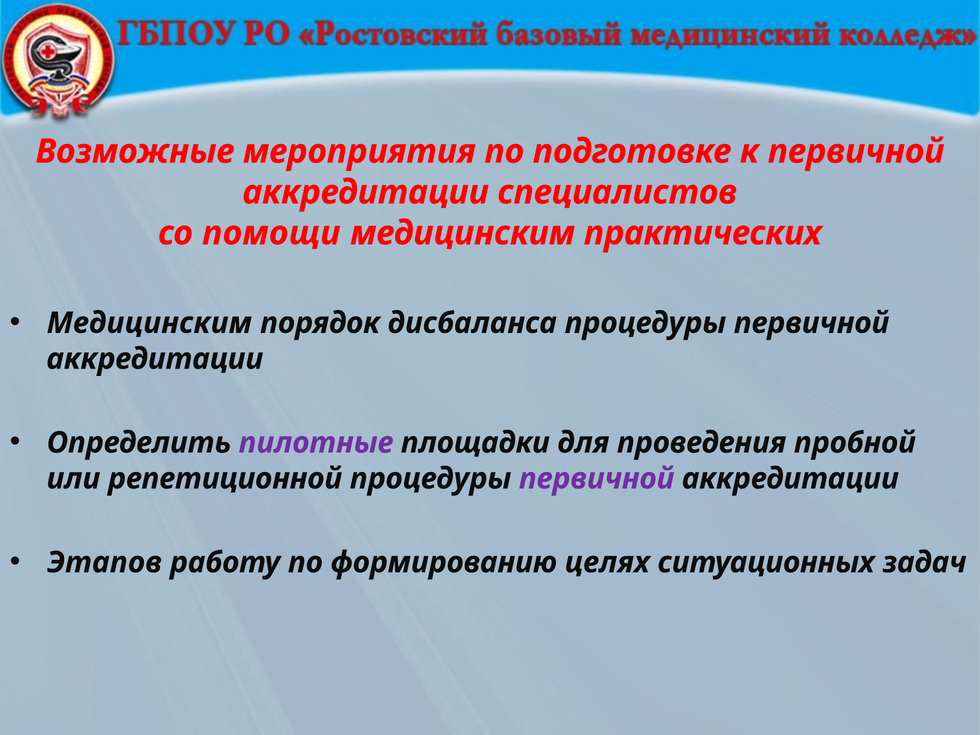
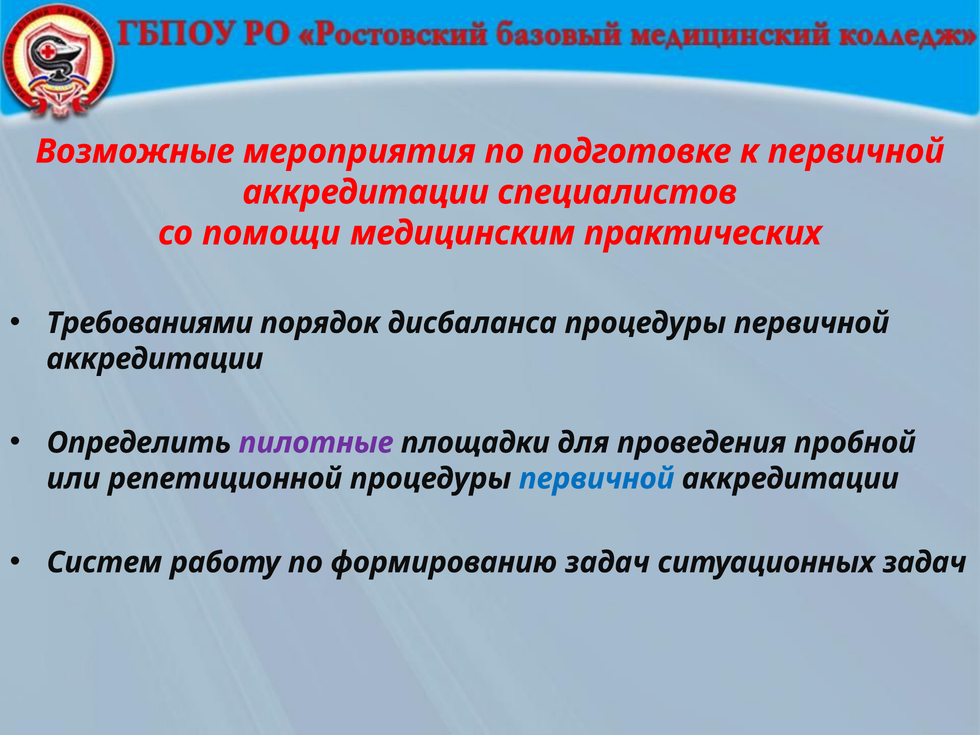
Медицинским: Медицинским -> Требованиями (150, 323)
первичной colour: purple -> blue (597, 479)
Этапов: Этапов -> Систем (104, 562)
формированию целях: целях -> задач (607, 562)
